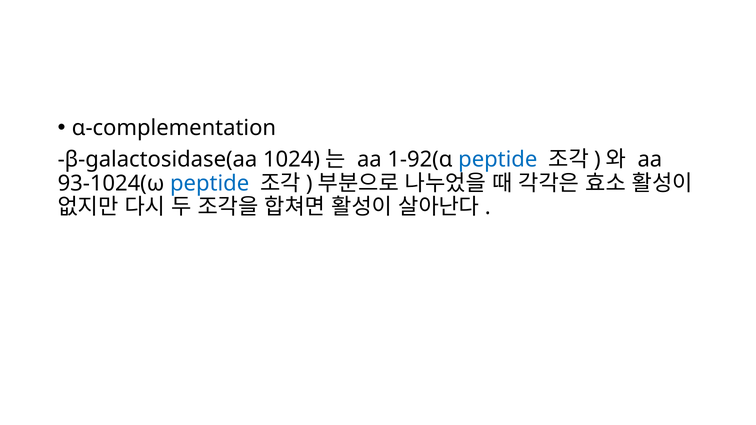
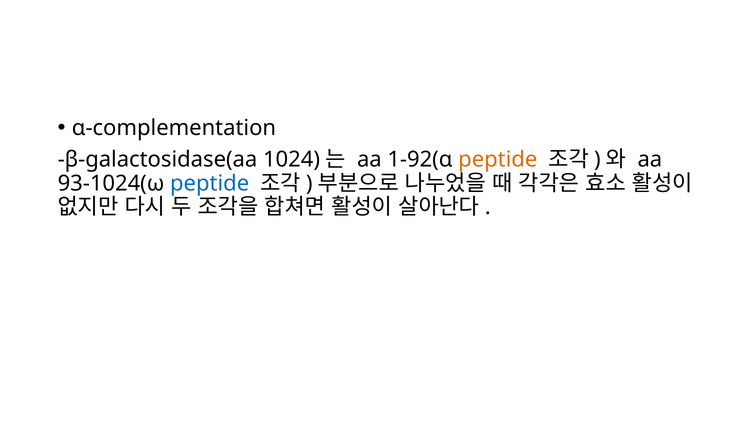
peptide colour: blue -> orange (498, 160)
